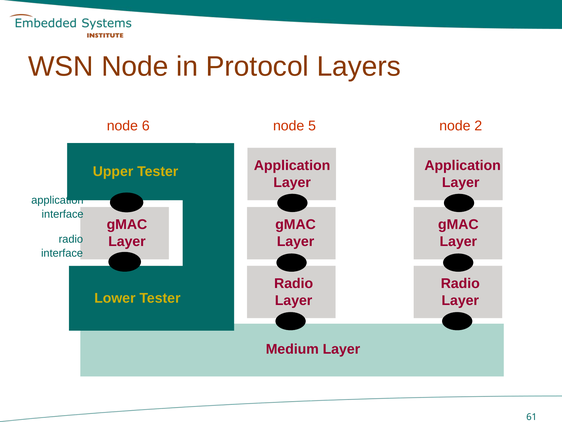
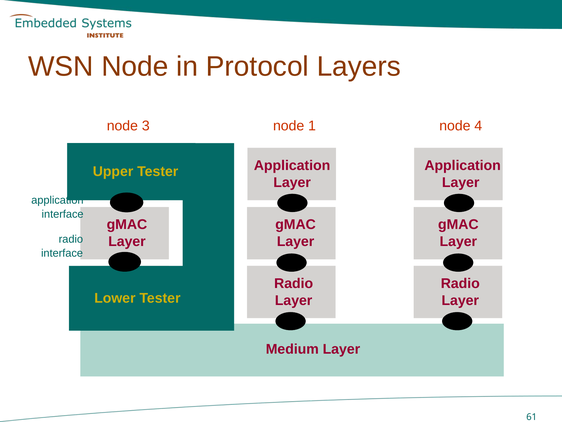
6: 6 -> 3 (146, 126)
5: 5 -> 1 (312, 126)
2: 2 -> 4 (478, 126)
